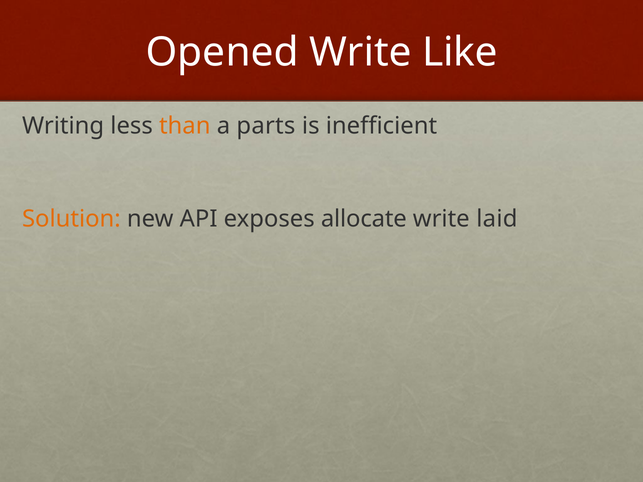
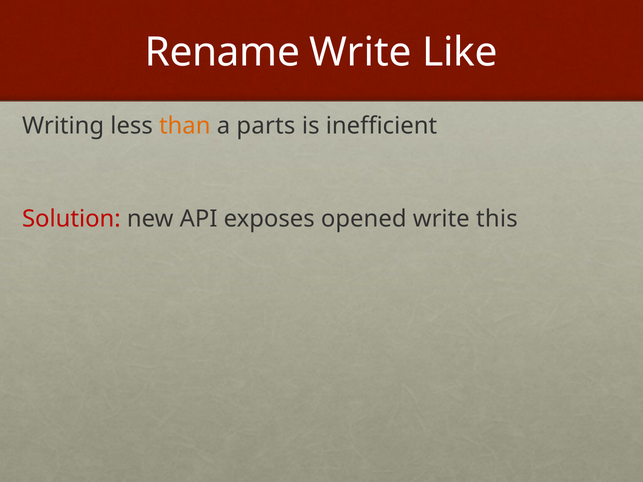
Opened: Opened -> Rename (222, 52)
Solution colour: orange -> red (71, 219)
allocate: allocate -> opened (364, 219)
laid: laid -> this (497, 219)
